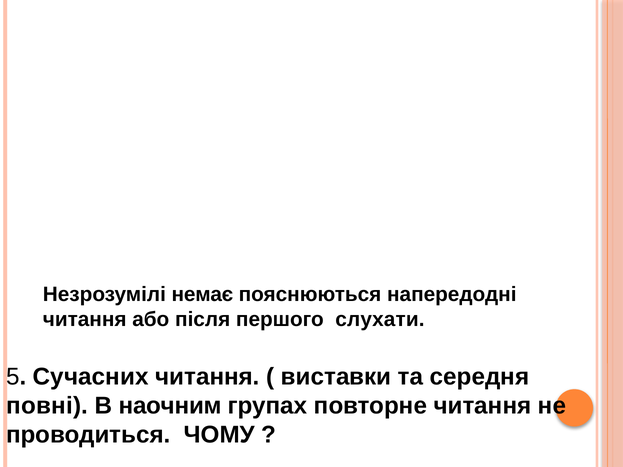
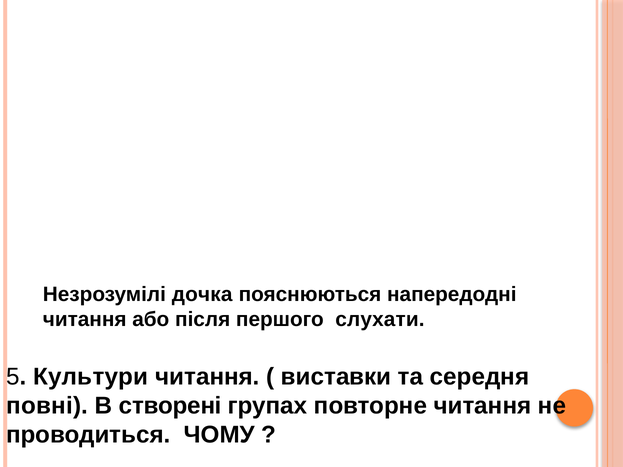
немає: немає -> дочка (202, 295)
Сучасних: Сучасних -> Культури (91, 377)
наочним: наочним -> створені (170, 406)
